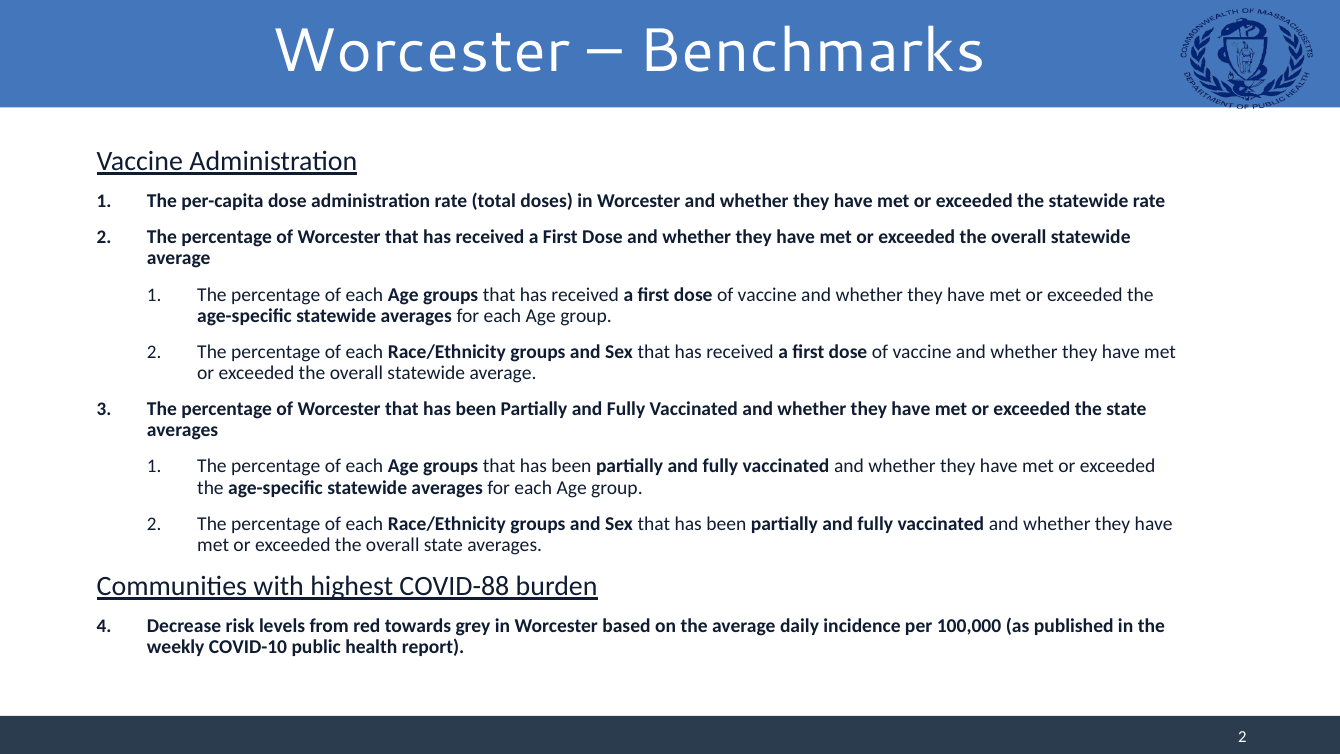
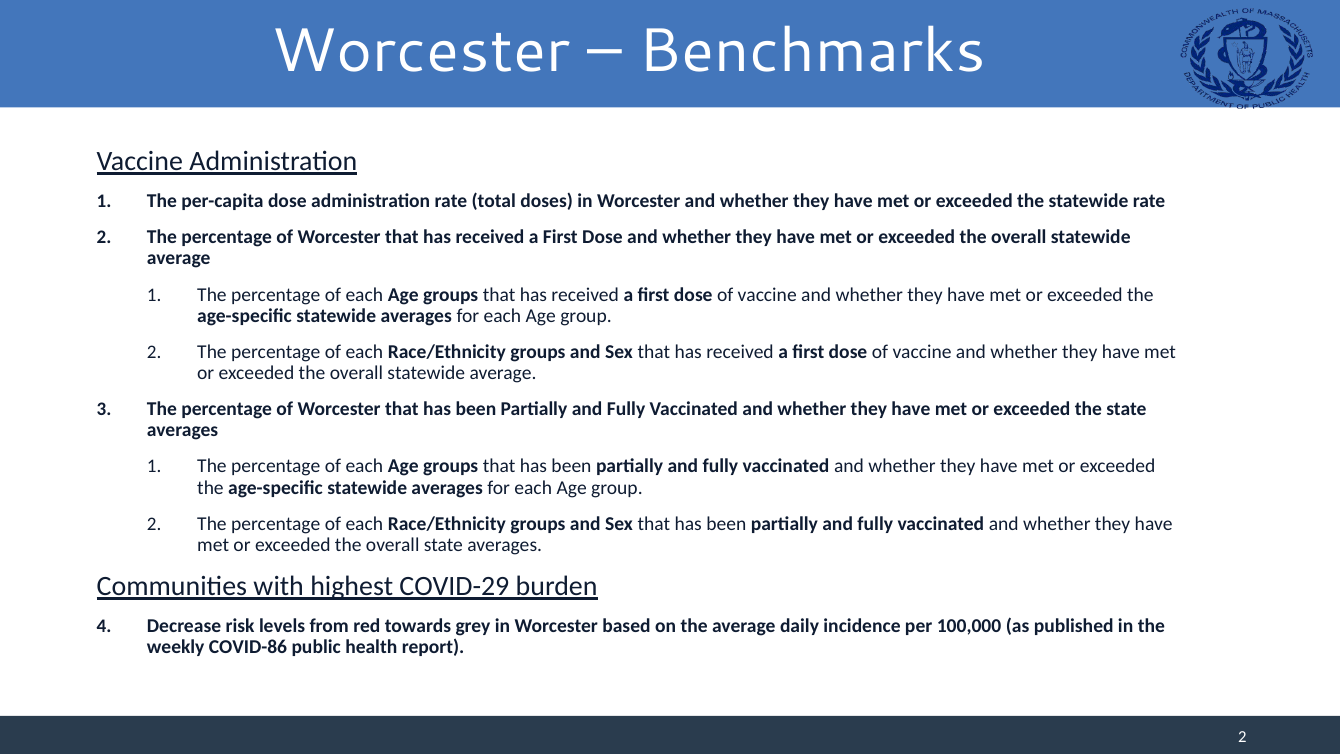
COVID-88: COVID-88 -> COVID-29 (454, 587)
COVID-10: COVID-10 -> COVID-86 (248, 647)
